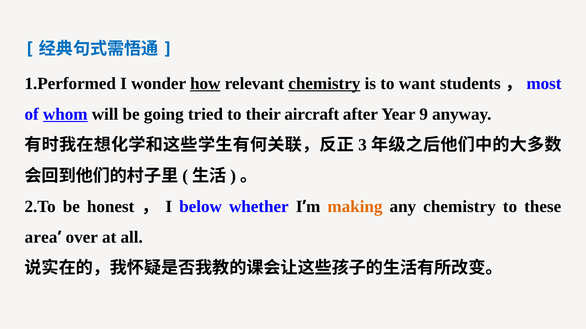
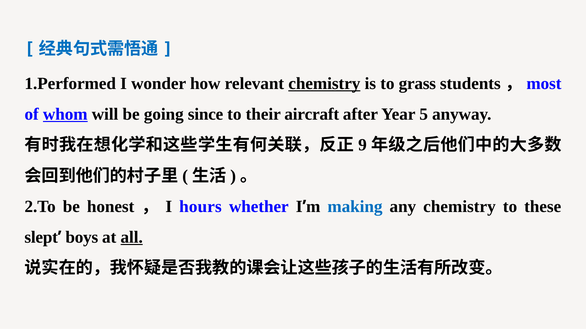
how underline: present -> none (205, 84)
want: want -> grass (417, 84)
tried: tried -> since (206, 115)
9: 9 -> 5 (424, 115)
3: 3 -> 9 (362, 145)
below: below -> hours (200, 207)
making colour: orange -> blue (355, 207)
area: area -> slept (41, 238)
over: over -> boys (82, 238)
all underline: none -> present (132, 238)
